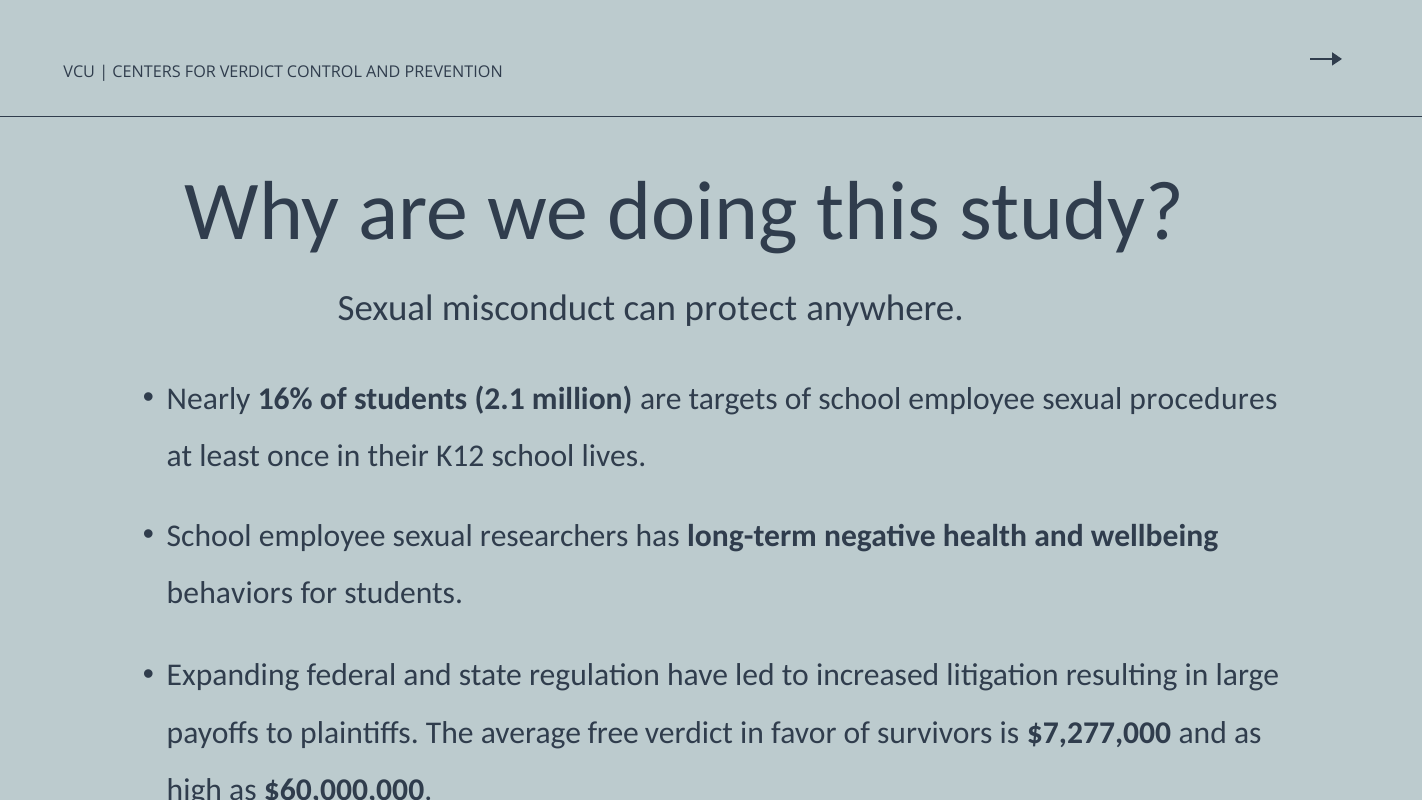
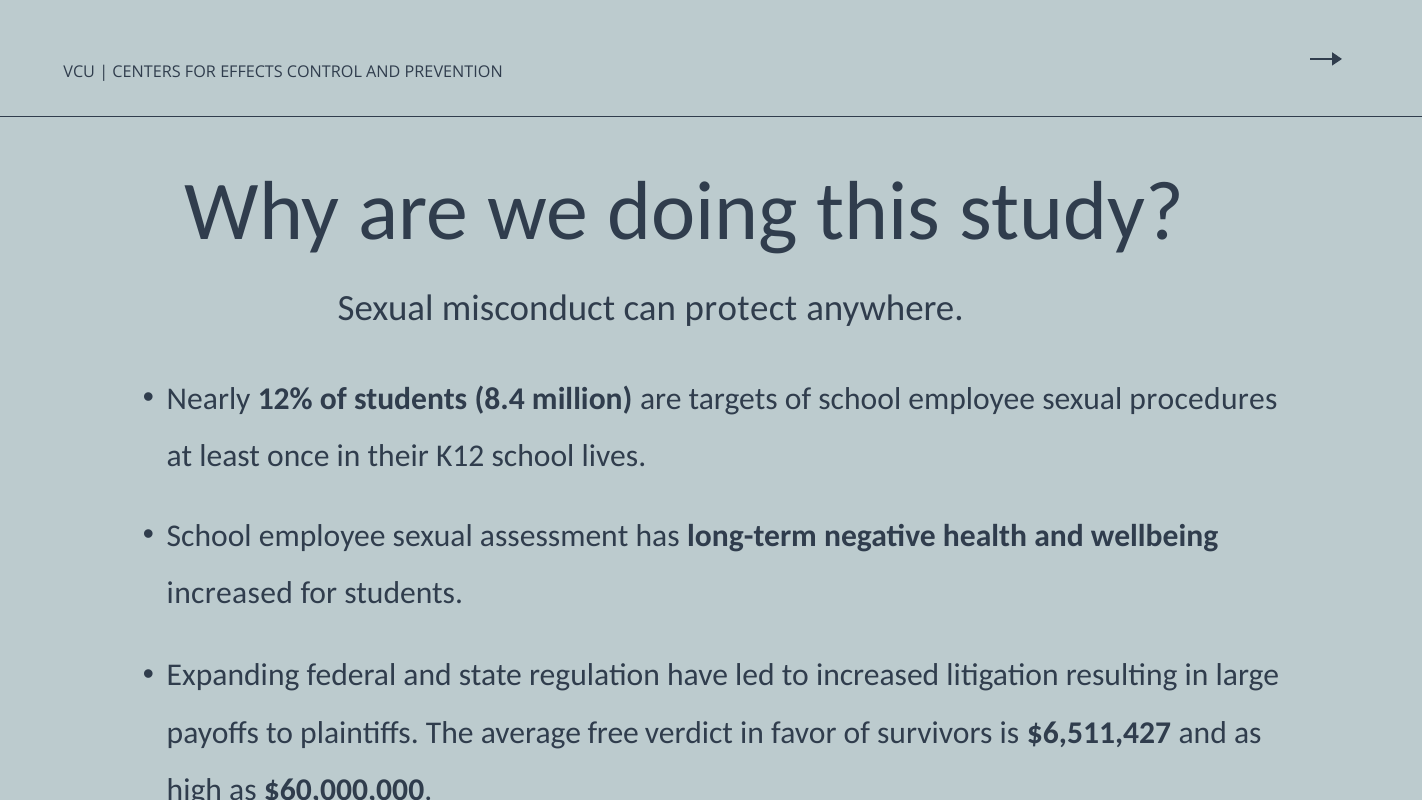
FOR VERDICT: VERDICT -> EFFECTS (251, 72)
16%: 16% -> 12% (285, 399)
2.1: 2.1 -> 8.4 (500, 399)
researchers: researchers -> assessment (554, 536)
behaviors: behaviors -> increased (230, 593)
$7,277,000: $7,277,000 -> $6,511,427 (1099, 733)
